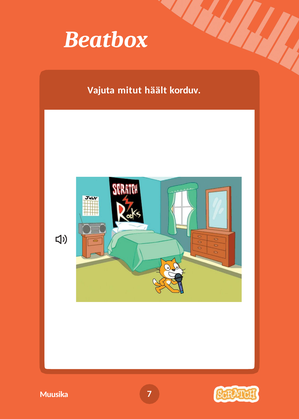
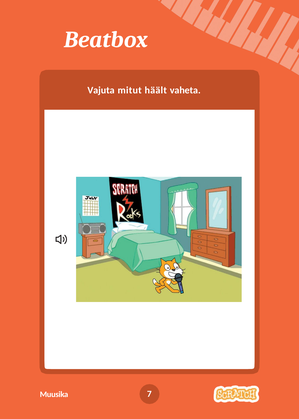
korduv: korduv -> vaheta (185, 90)
